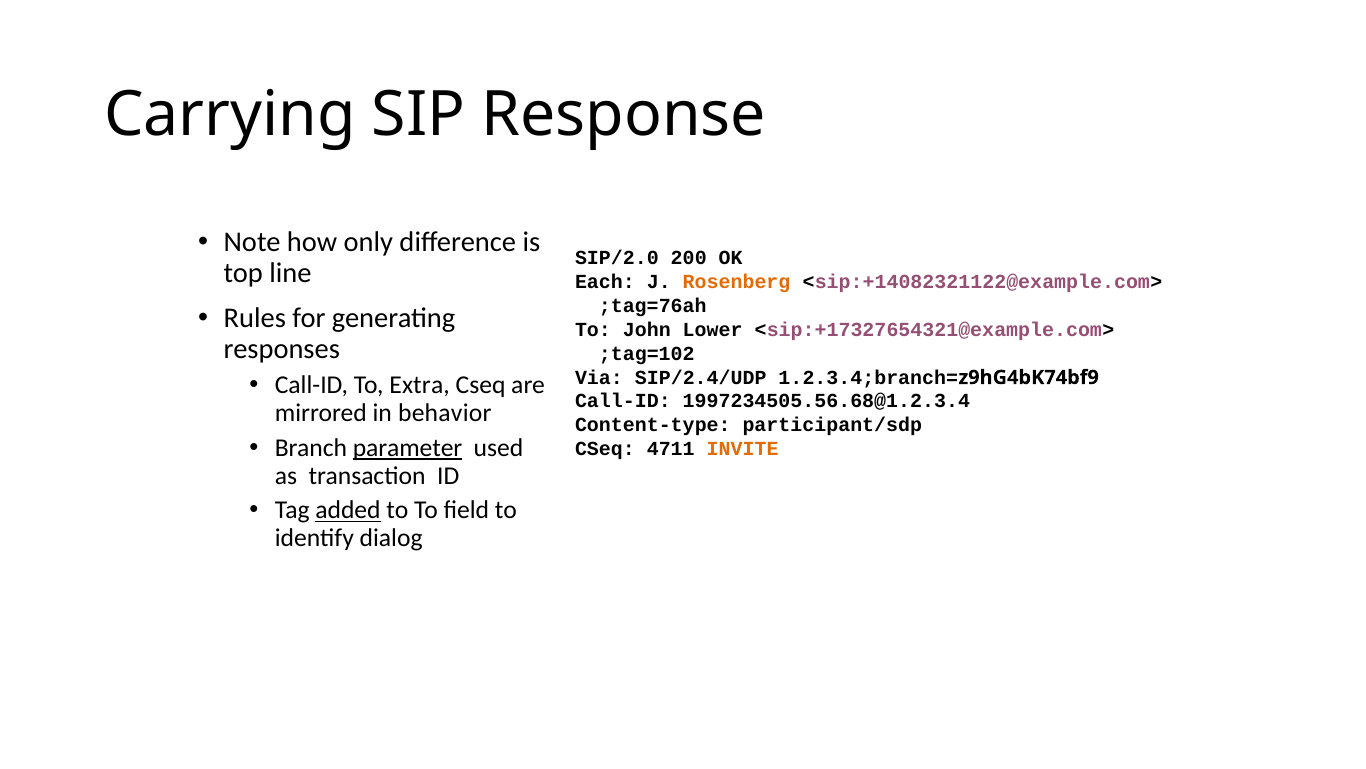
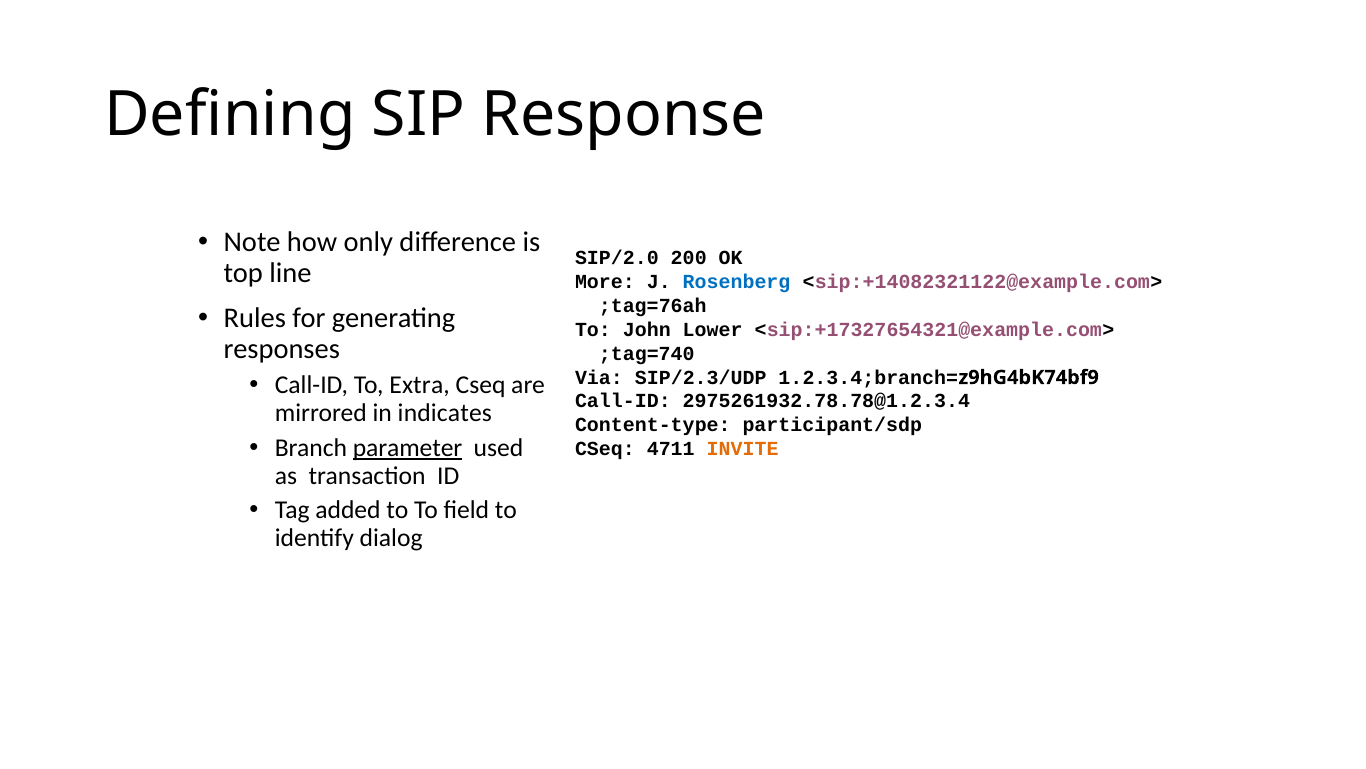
Carrying: Carrying -> Defining (230, 115)
Each: Each -> More (605, 281)
Rosenberg colour: orange -> blue (737, 281)
;tag=102: ;tag=102 -> ;tag=740 (647, 353)
SIP/2.4/UDP: SIP/2.4/UDP -> SIP/2.3/UDP (701, 377)
1997234505.56.68@1.2.3.4: 1997234505.56.68@1.2.3.4 -> 2975261932.78.78@1.2.3.4 (826, 401)
behavior: behavior -> indicates (445, 413)
added underline: present -> none (348, 510)
